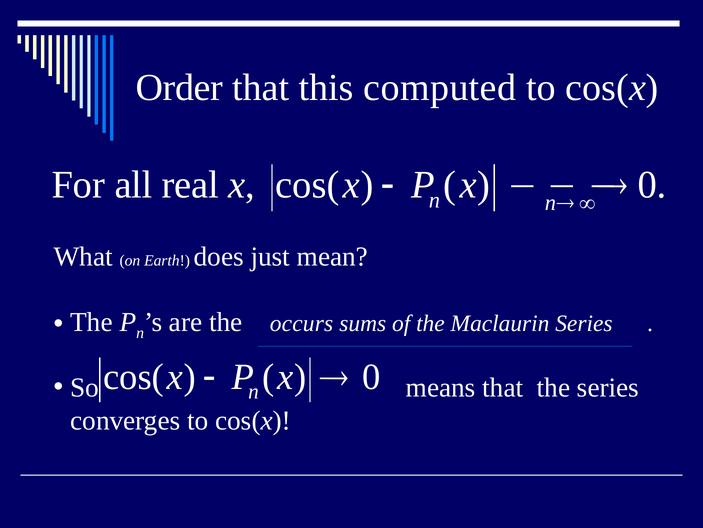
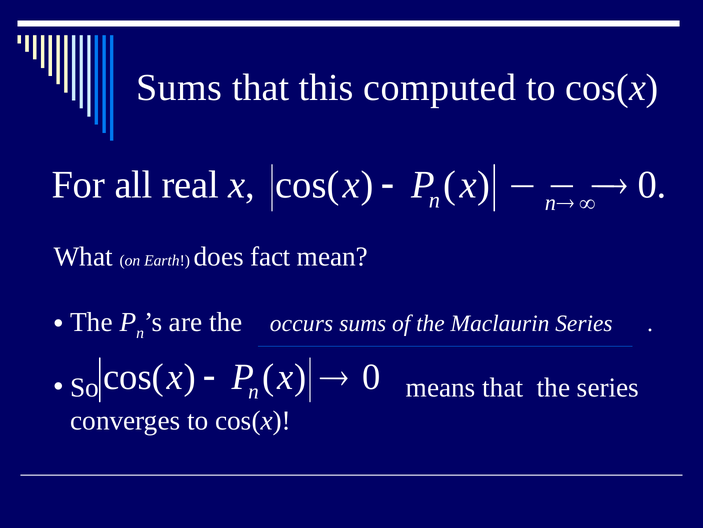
Order: Order -> Sums (179, 88)
just: just -> fact (270, 256)
